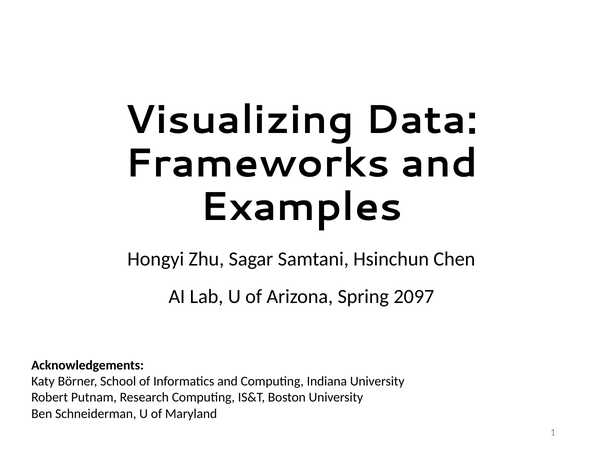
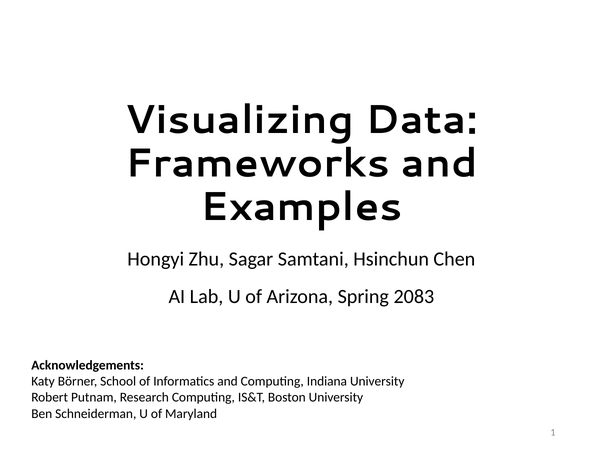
2097: 2097 -> 2083 (414, 296)
